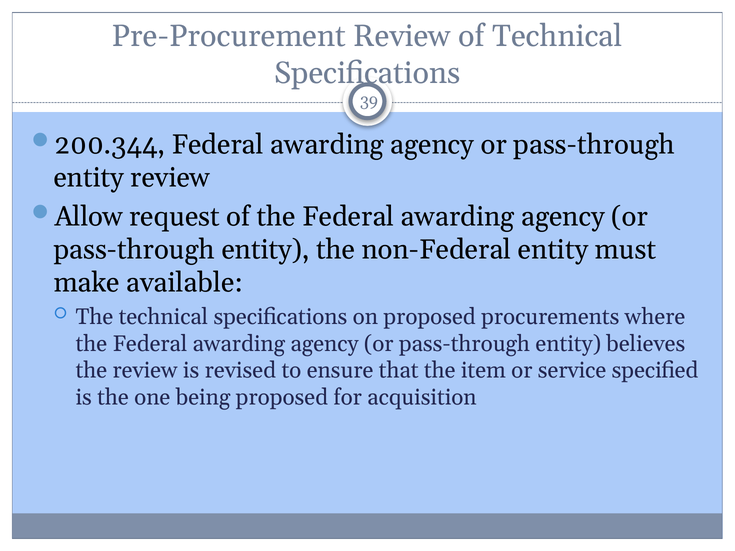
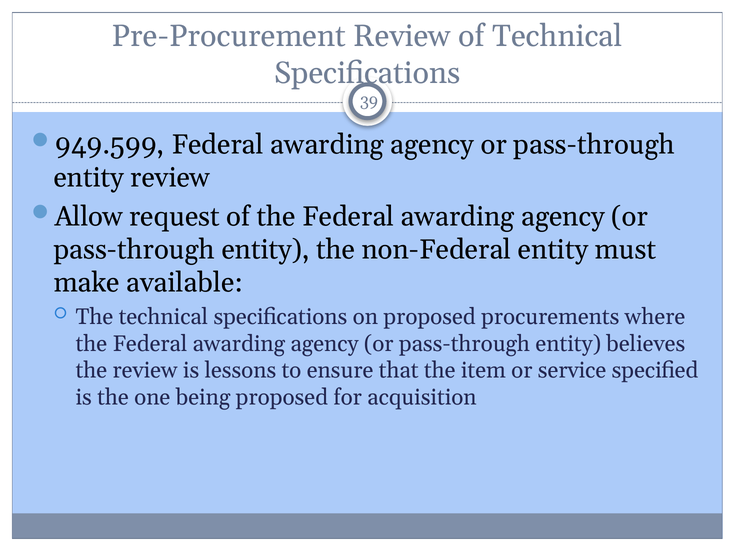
200.344: 200.344 -> 949.599 (110, 145)
revised: revised -> lessons (240, 371)
